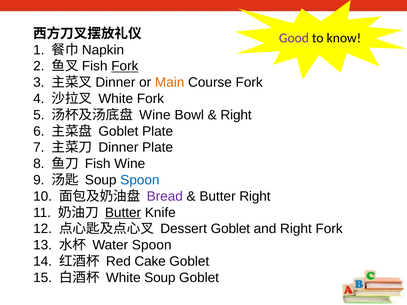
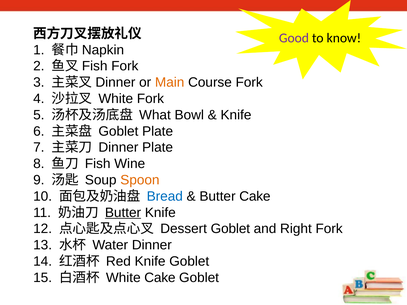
Fork underline: present -> none (125, 66)
Wine: Wine -> What (155, 115)
Right: Right -> Knife (236, 115)
Spoon colour: blue -> orange (140, 180)
Bread colour: purple -> blue (165, 196)
Butter Right: Right -> Cake (255, 196)
Water Spoon: Spoon -> Dinner (152, 245)
Red Cake: Cake -> Knife (150, 262)
White Soup: Soup -> Cake (160, 278)
